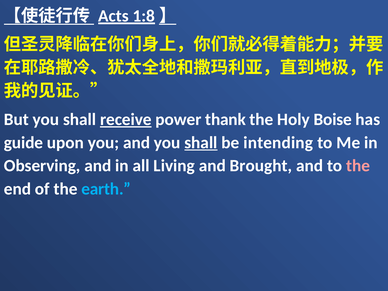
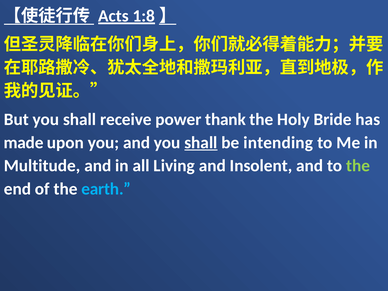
receive underline: present -> none (126, 119)
Boise: Boise -> Bride (333, 119)
guide: guide -> made (24, 143)
Observing: Observing -> Multitude (42, 166)
Brought: Brought -> Insolent (261, 166)
the colour: pink -> light green (358, 166)
